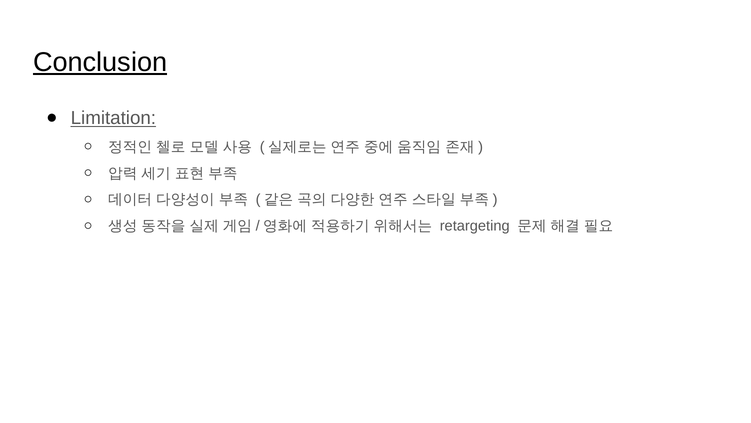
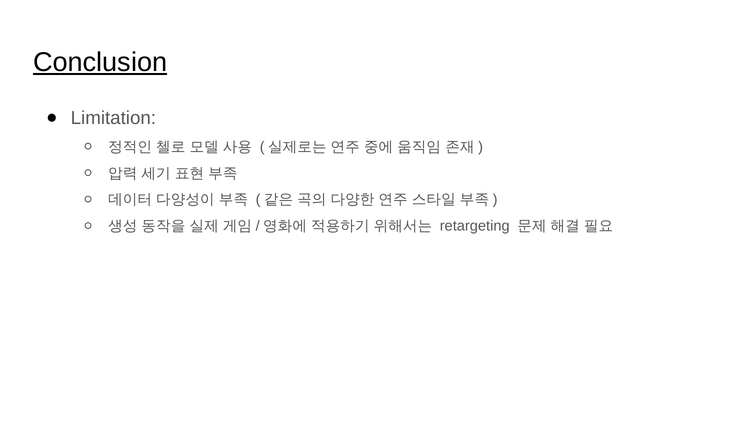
Limitation underline: present -> none (113, 118)
